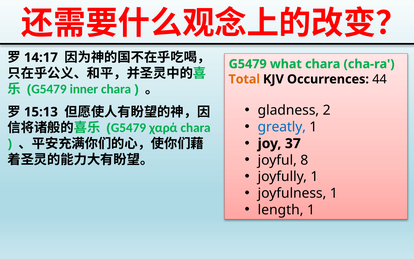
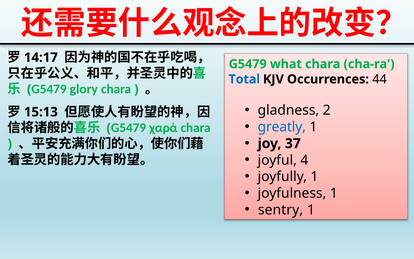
Total colour: orange -> blue (244, 79)
inner: inner -> glory (84, 89)
8: 8 -> 4 (304, 160)
length: length -> sentry (281, 210)
